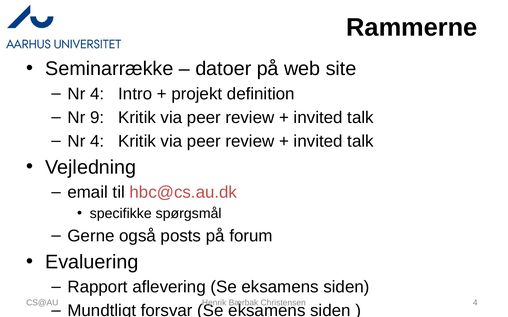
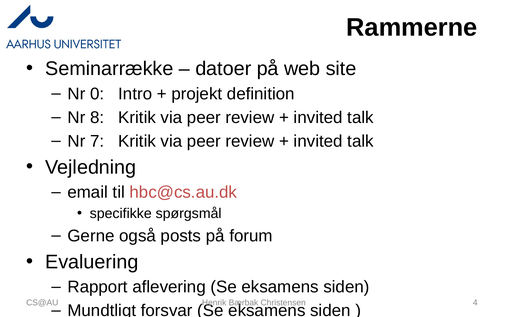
4: 4 -> 0 (97, 94)
9: 9 -> 8 (97, 118)
4: 4 -> 7 (97, 141)
